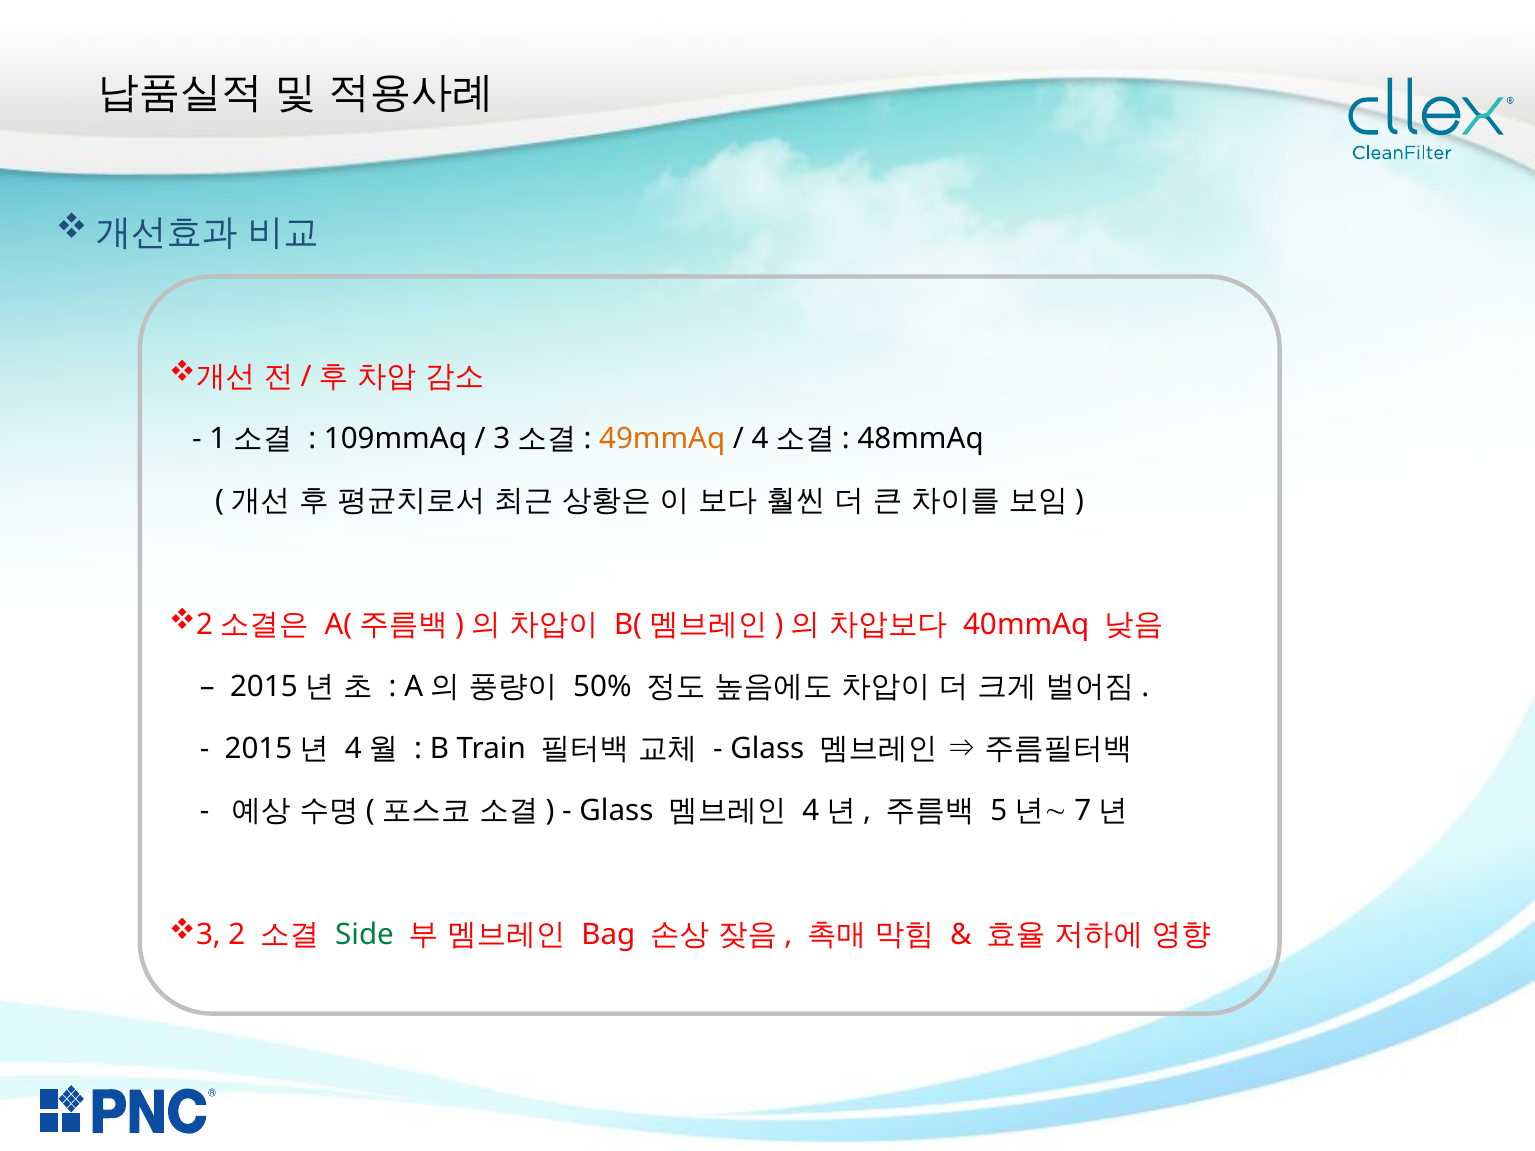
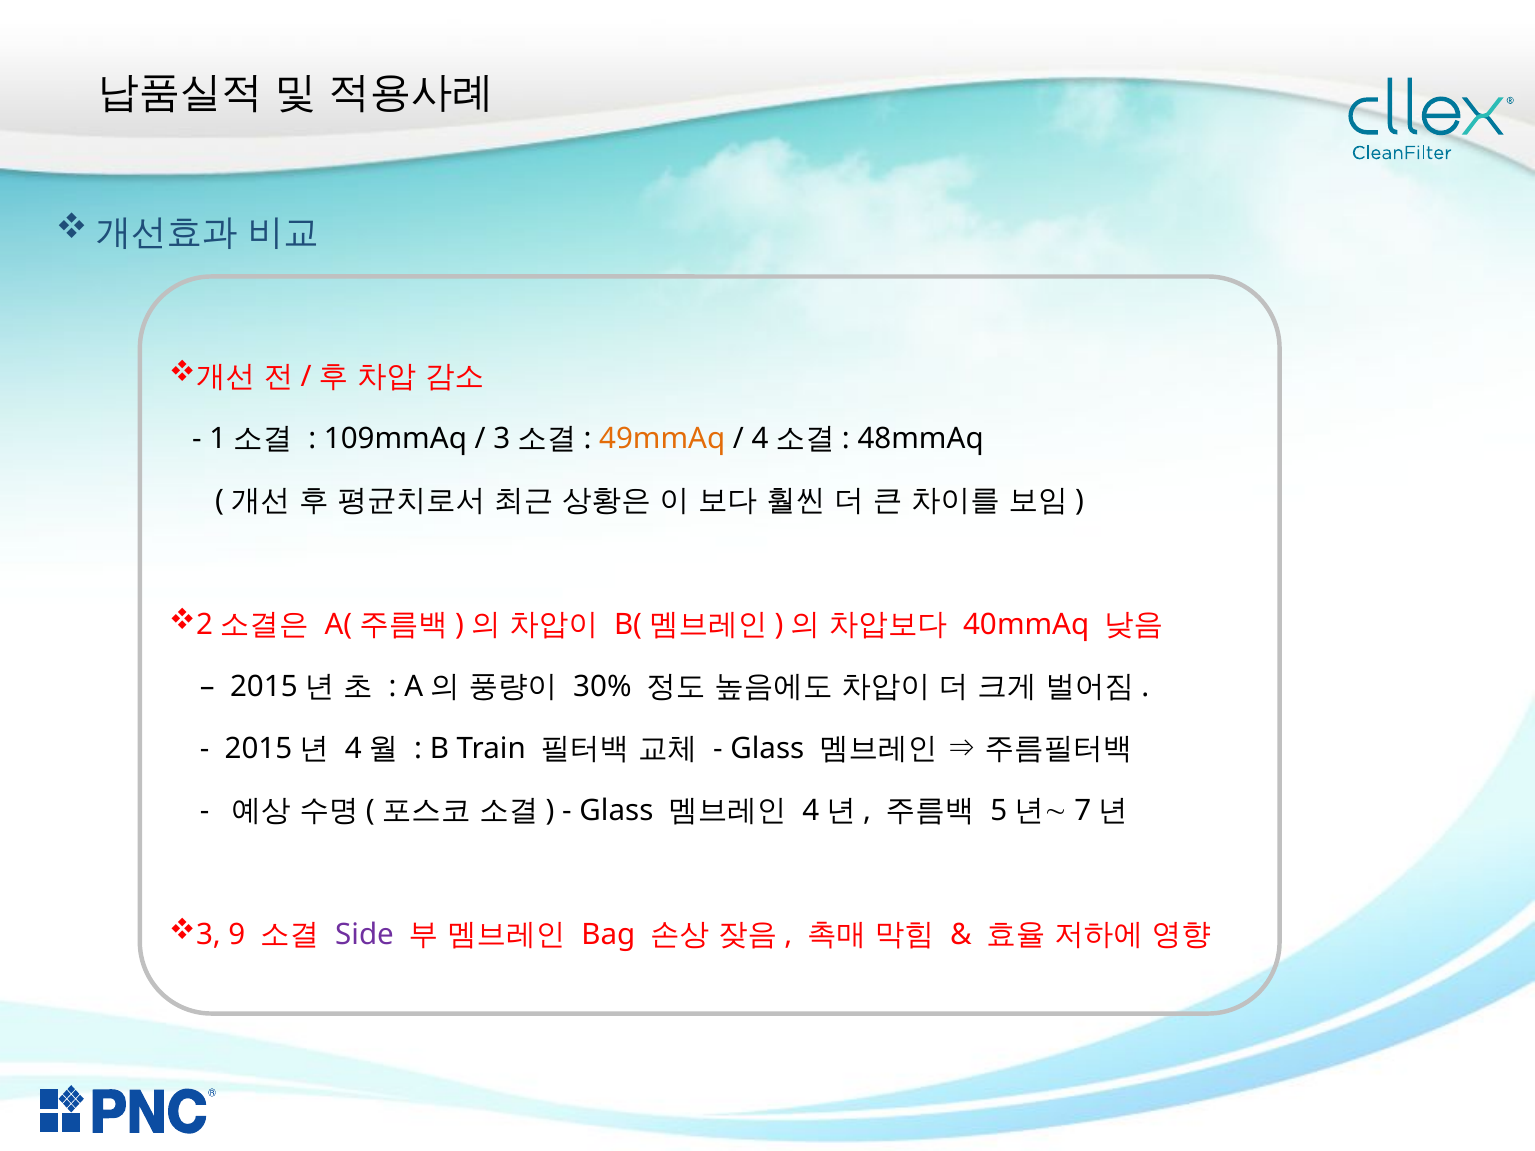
50%: 50% -> 30% (602, 687)
2: 2 -> 9 (237, 935)
Side colour: green -> purple (365, 935)
